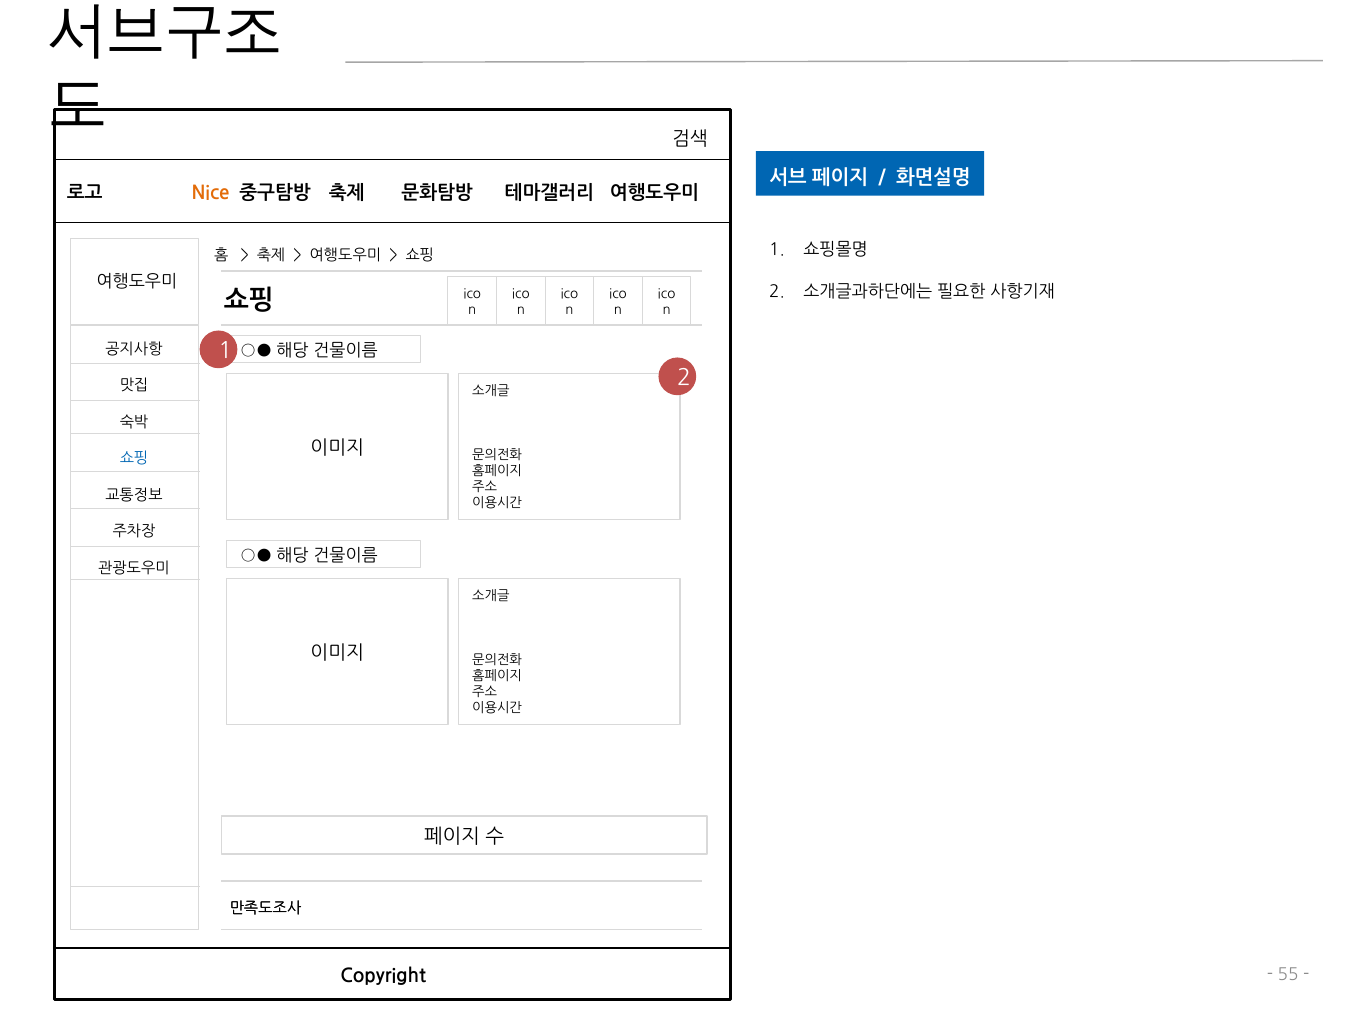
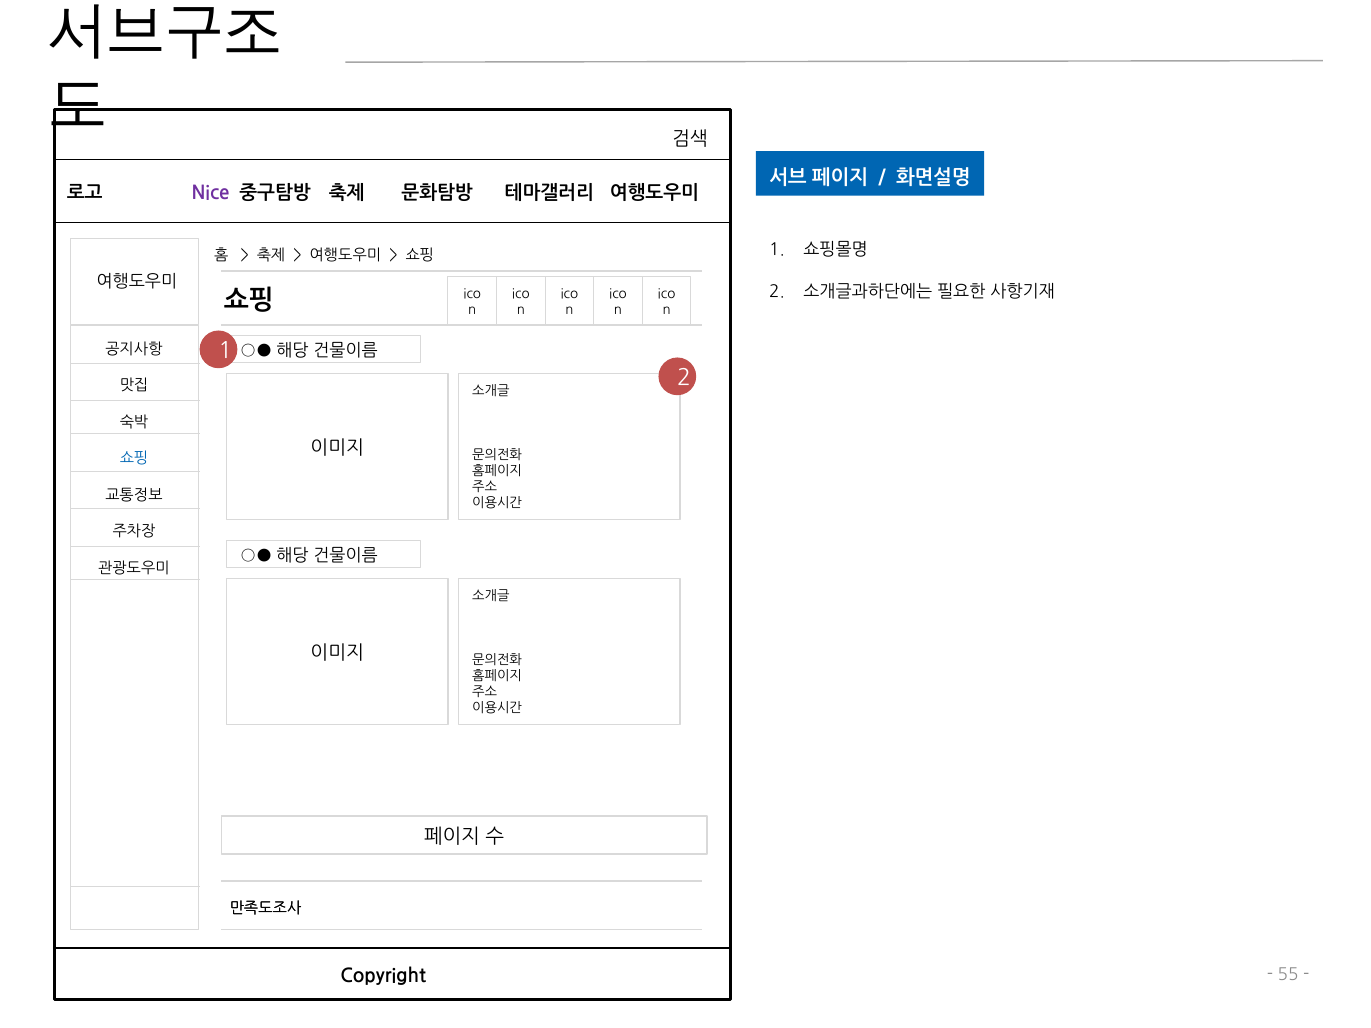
Nice colour: orange -> purple (211, 193)
